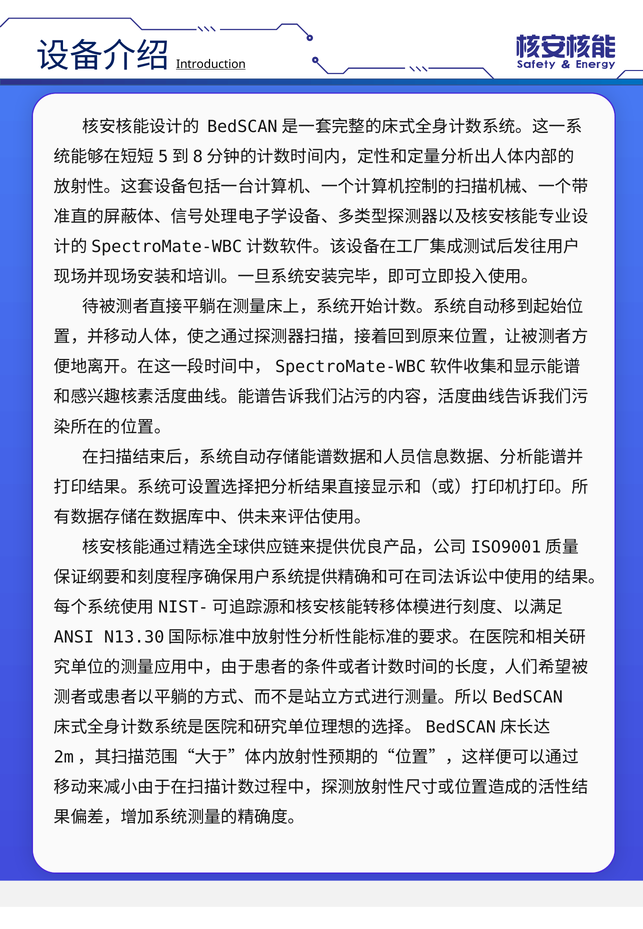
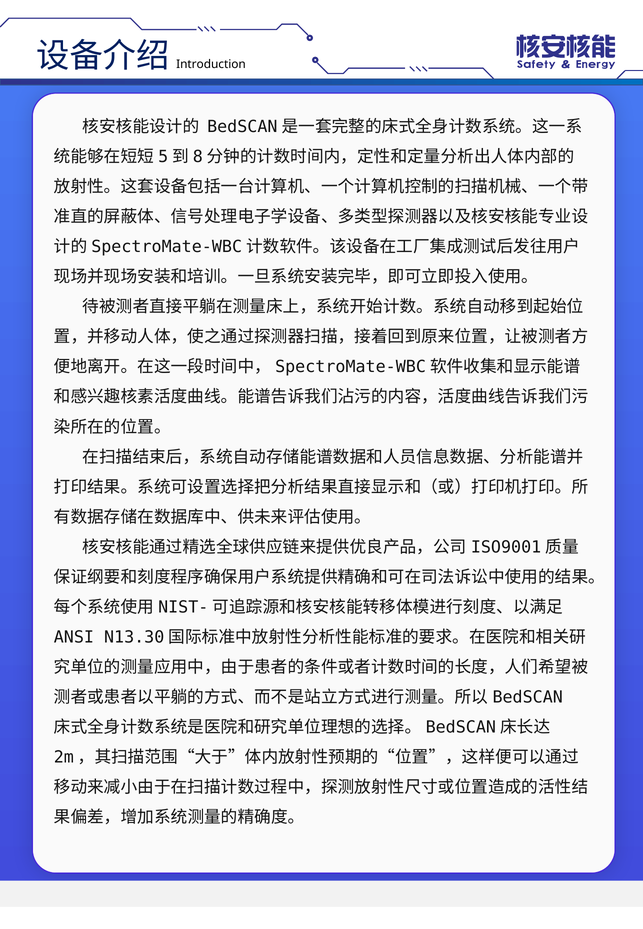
Introduction underline: present -> none (211, 64)
